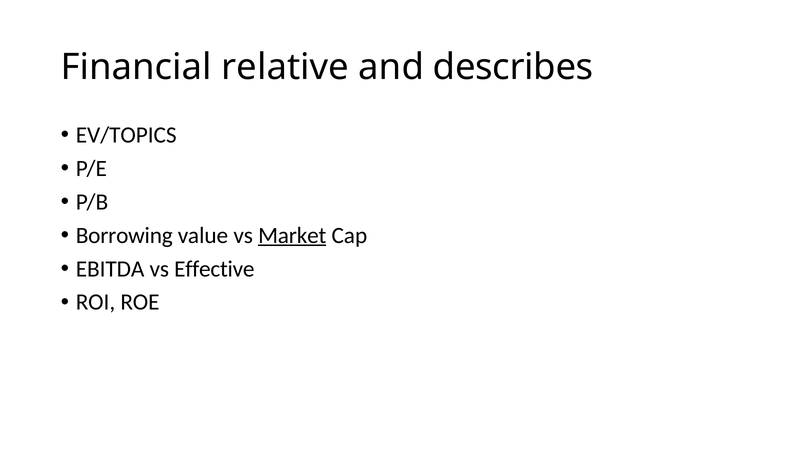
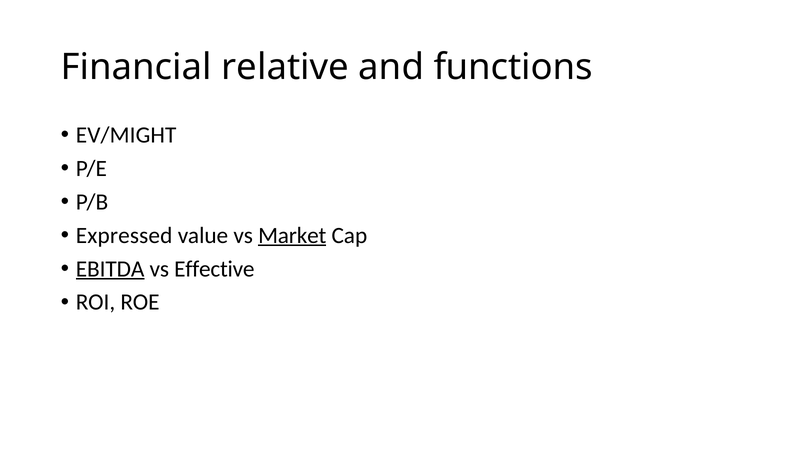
describes: describes -> functions (513, 67)
EV/TOPICS: EV/TOPICS -> EV/MIGHT (126, 135)
Borrowing: Borrowing -> Expressed (124, 235)
EBITDA underline: none -> present (110, 269)
